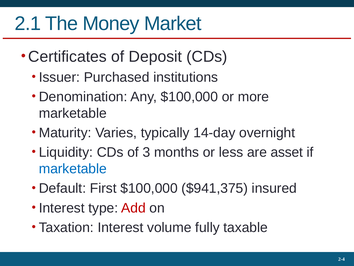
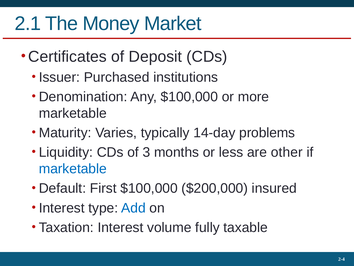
overnight: overnight -> problems (267, 133)
asset: asset -> other (287, 152)
$941,375: $941,375 -> $200,000 (215, 188)
Add colour: red -> blue (133, 208)
